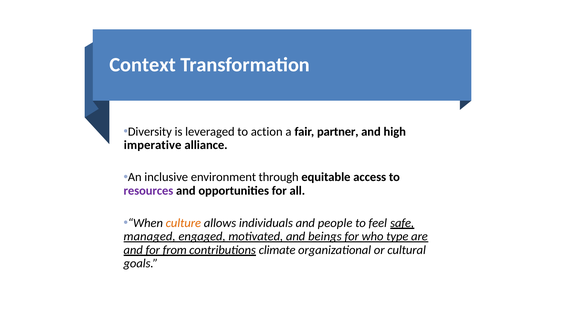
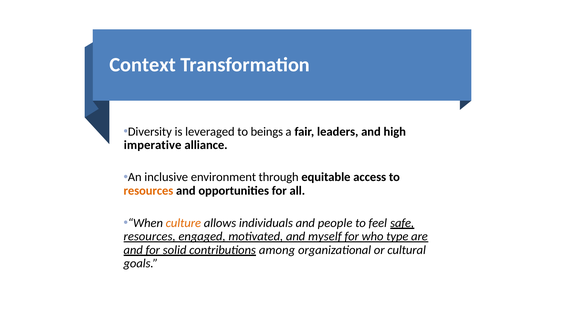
action: action -> beings (267, 132)
partner: partner -> leaders (338, 132)
resources colour: purple -> orange (148, 191)
managed: managed -> resources (150, 237)
beings: beings -> myself (325, 237)
from: from -> solid (175, 250)
climate: climate -> among (277, 250)
